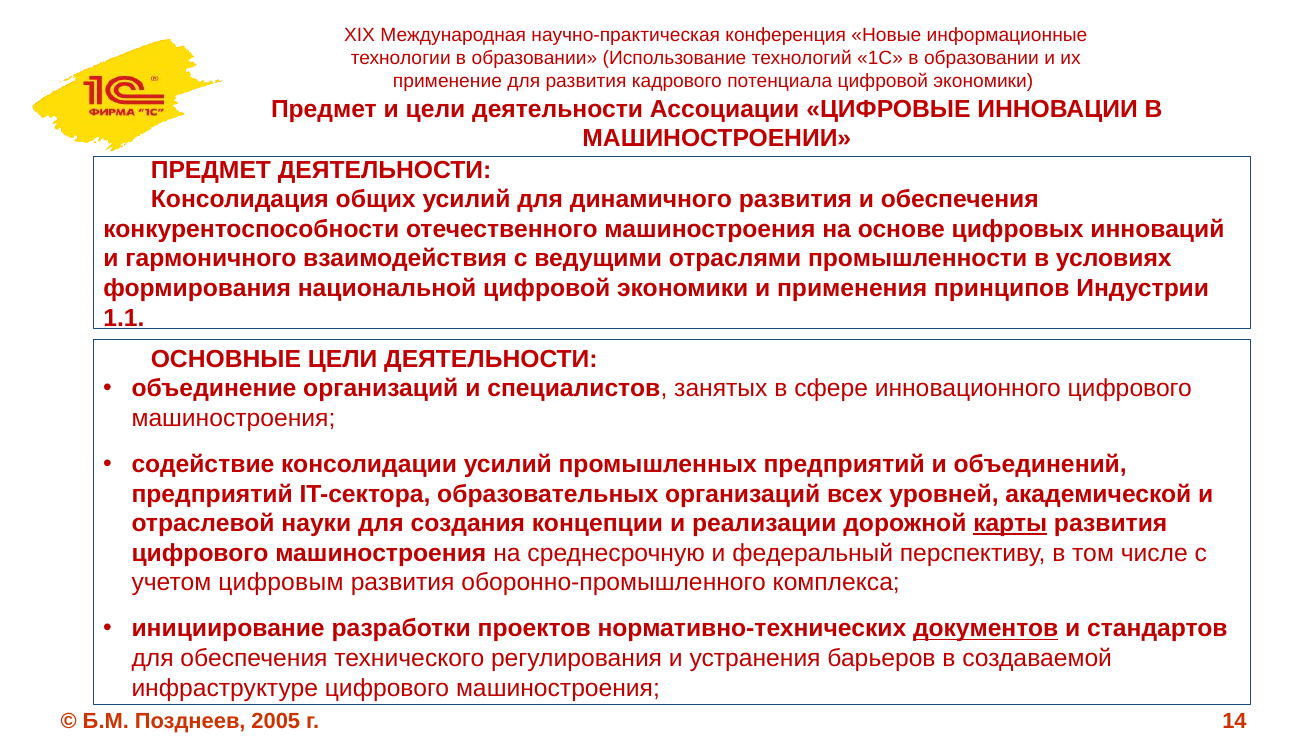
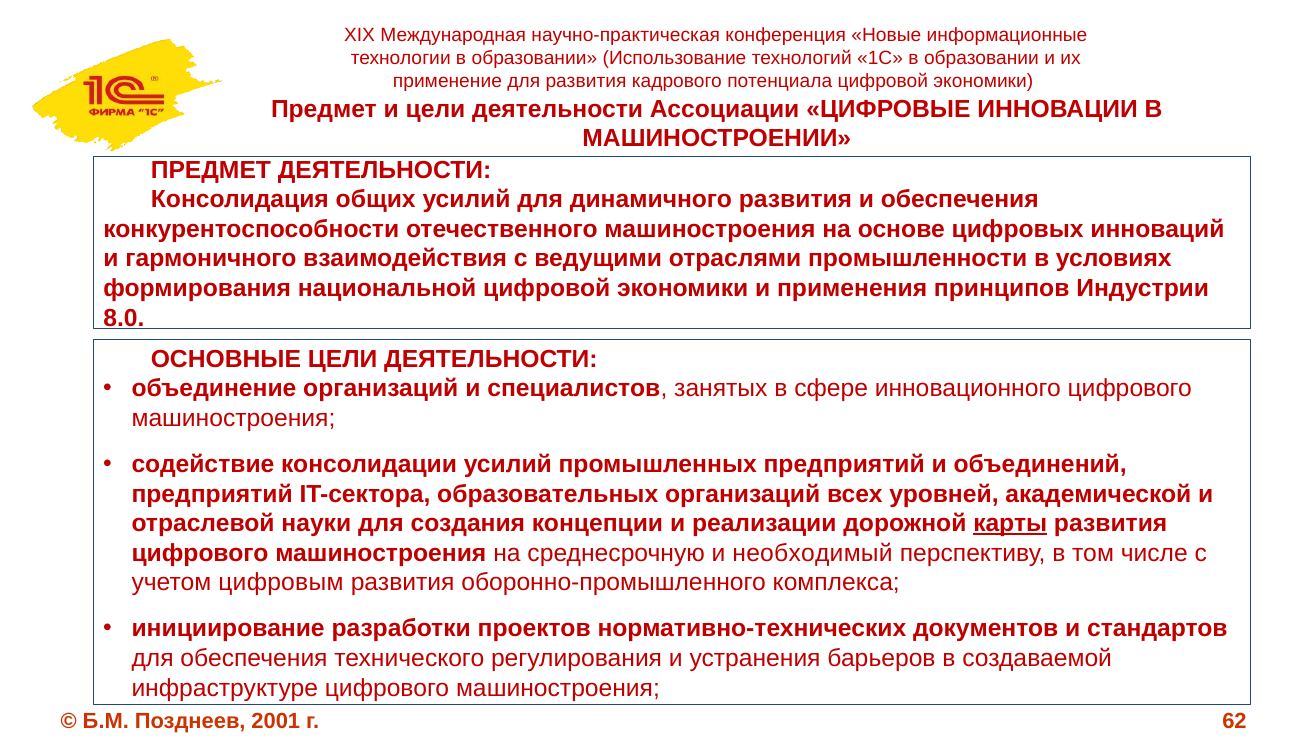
1.1: 1.1 -> 8.0 (124, 318)
федеральный: федеральный -> необходимый (813, 553)
документов underline: present -> none (986, 629)
2005: 2005 -> 2001 (276, 721)
14: 14 -> 62 (1235, 721)
